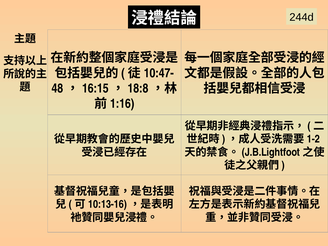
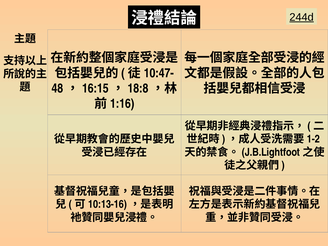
244d underline: none -> present (302, 17)
